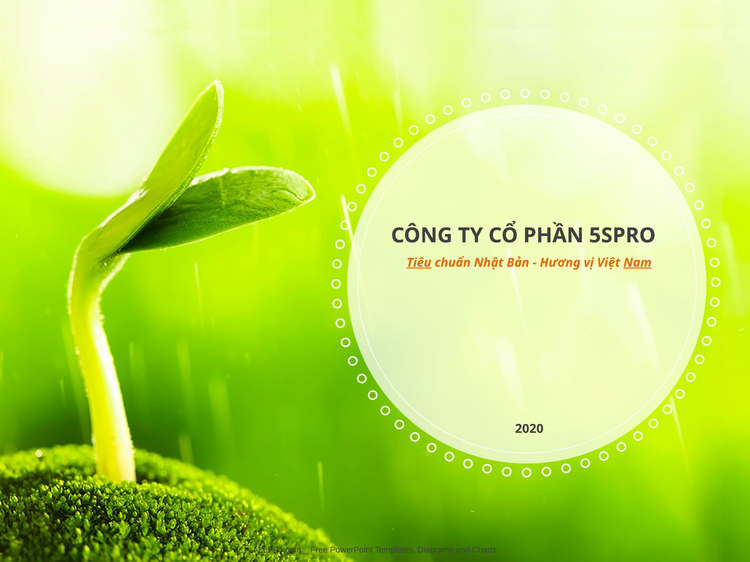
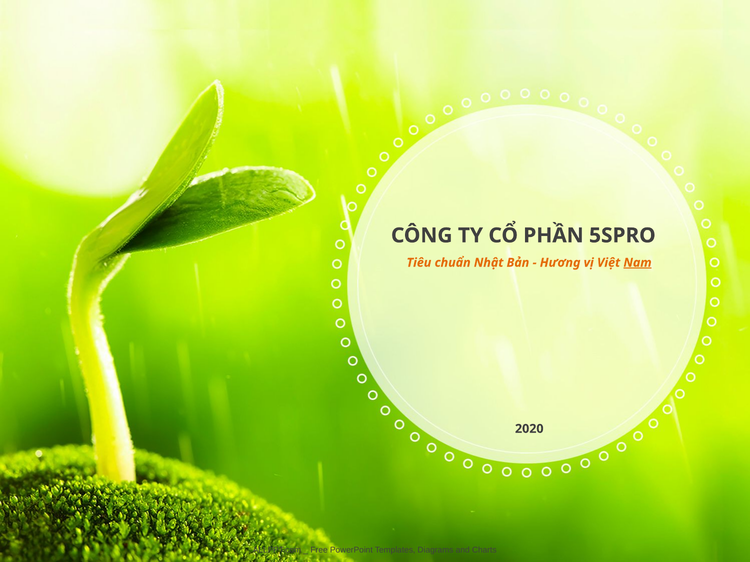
Tiêu underline: present -> none (419, 263)
